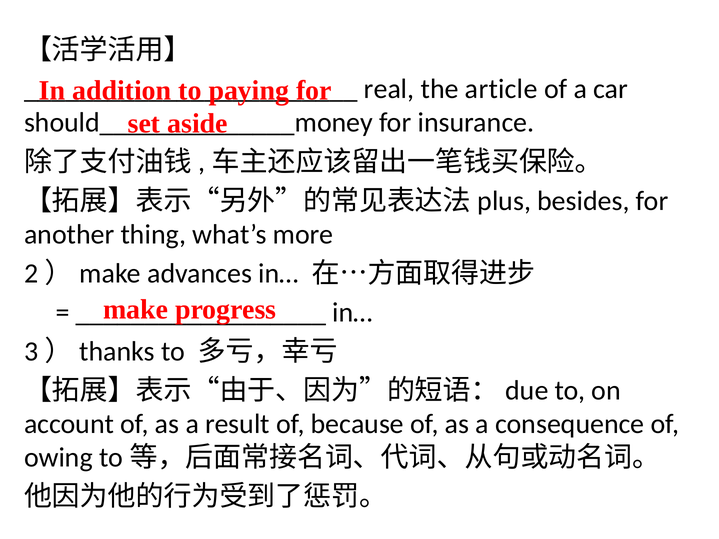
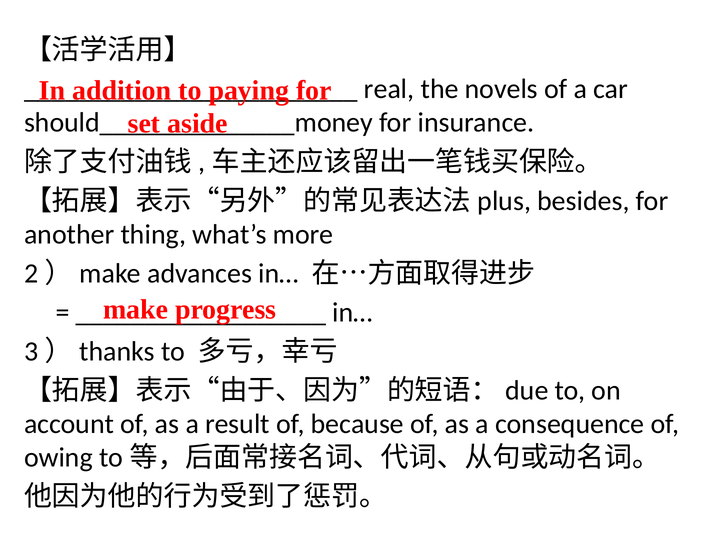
article: article -> novels (501, 89)
